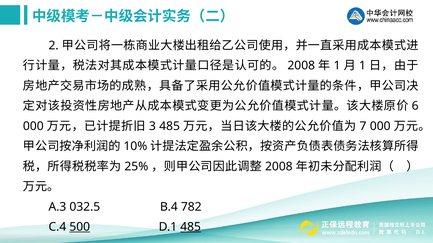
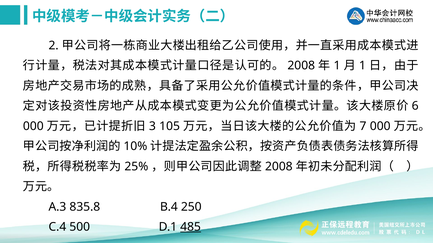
485: 485 -> 105 (170, 126)
032.5: 032.5 -> 835.8 (85, 207)
782: 782 -> 250 (191, 207)
500 underline: present -> none (80, 227)
